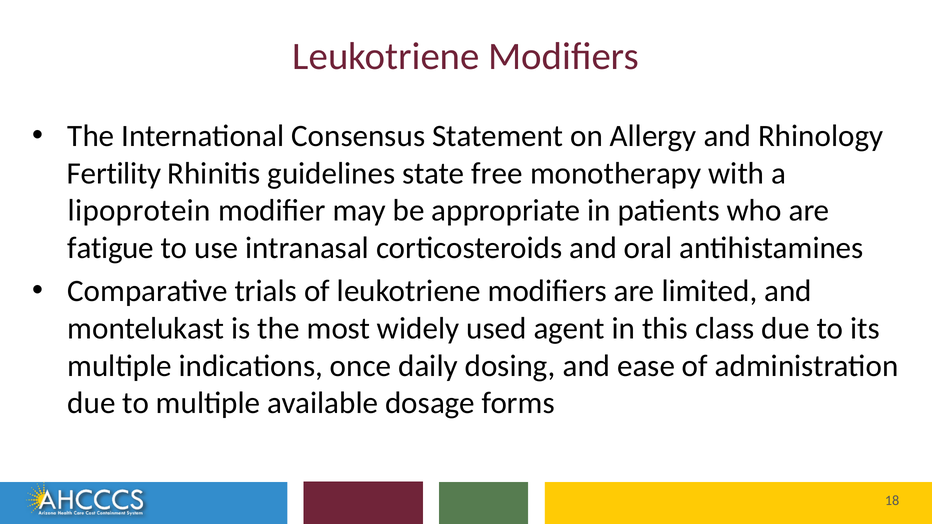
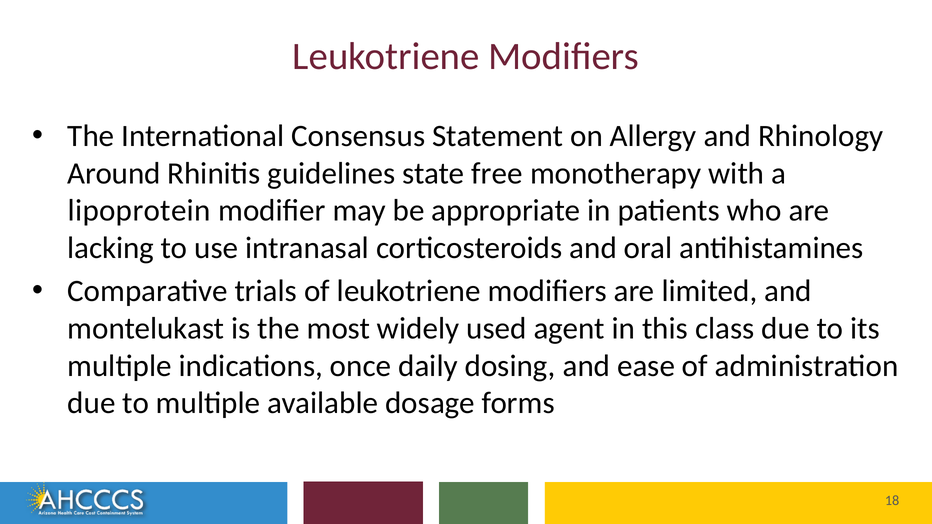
Fertility: Fertility -> Around (114, 173)
fatigue: fatigue -> lacking (111, 248)
